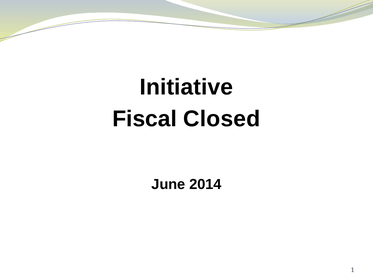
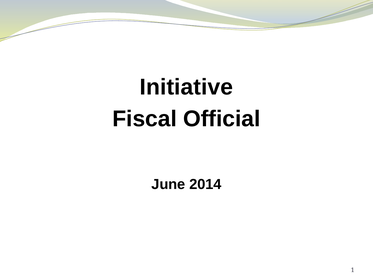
Closed: Closed -> Official (222, 119)
